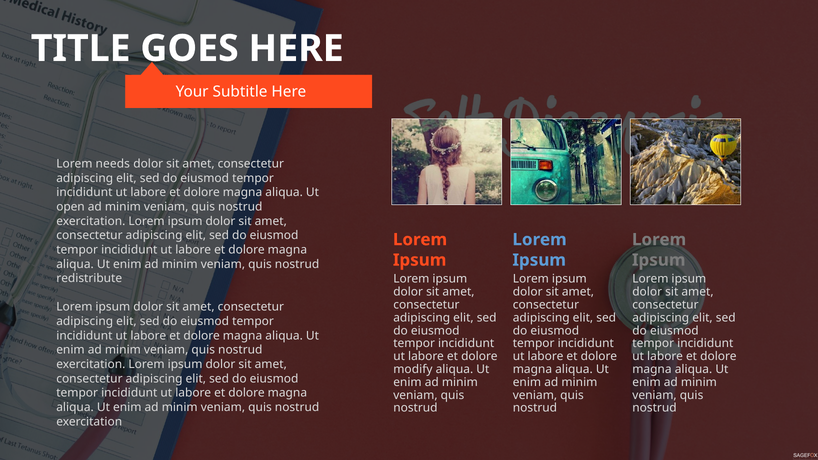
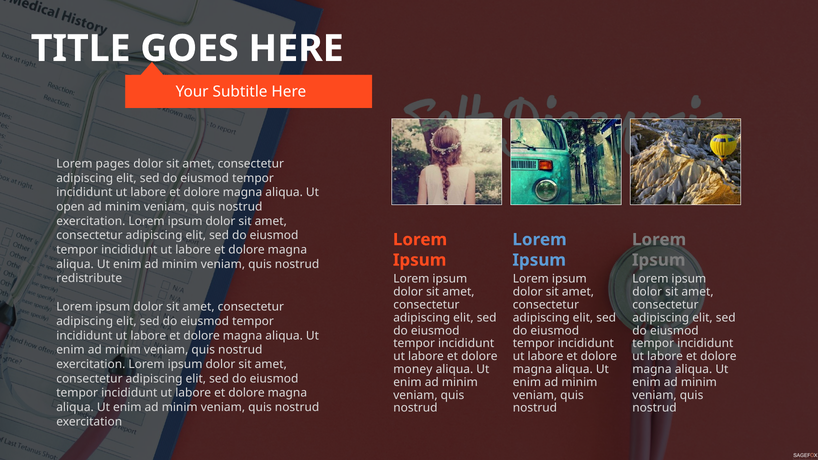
needs: needs -> pages (113, 164)
modify: modify -> money (413, 369)
